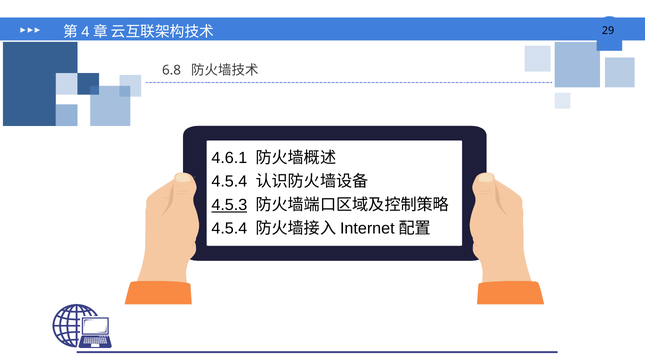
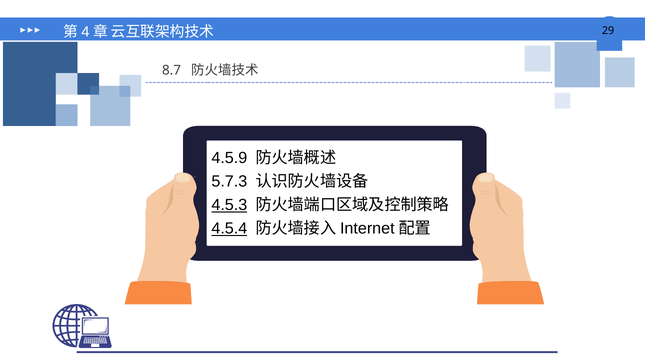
6.8: 6.8 -> 8.7 (172, 70)
4.6.1: 4.6.1 -> 4.5.9 (229, 158)
4.5.4: 4.5.4 -> 5.7.3 (229, 181)
4.5.4 underline: none -> present (229, 228)
